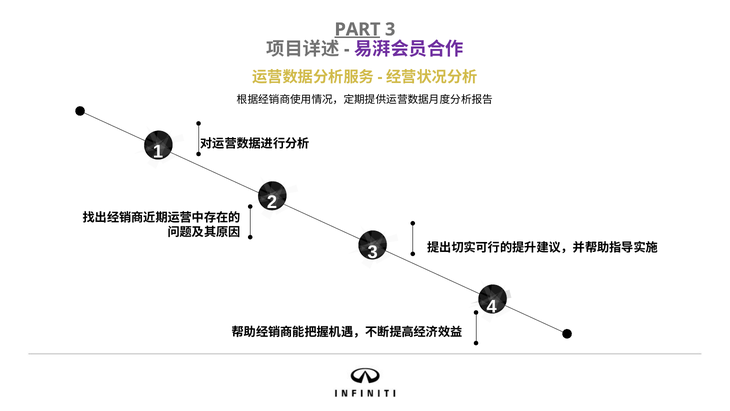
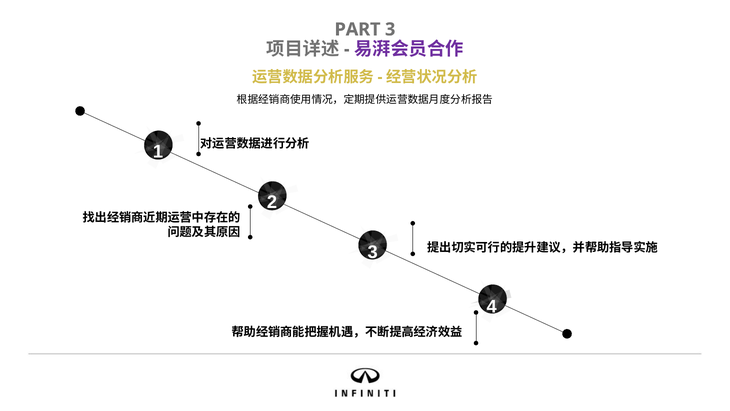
PART underline: present -> none (358, 29)
